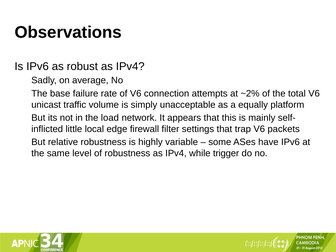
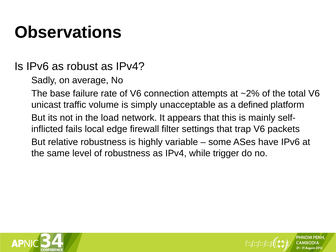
equally: equally -> defined (253, 105)
little: little -> fails (74, 129)
